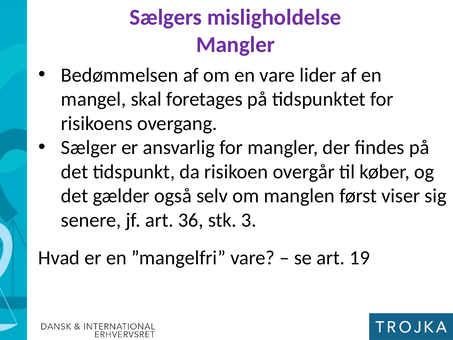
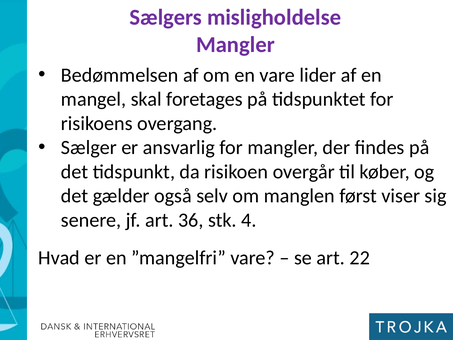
3: 3 -> 4 (249, 220)
19: 19 -> 22 (360, 258)
